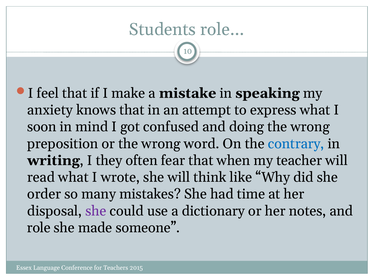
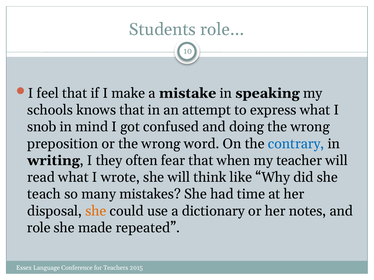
anxiety: anxiety -> schools (50, 110)
soon: soon -> snob (42, 127)
order: order -> teach (44, 194)
she colour: purple -> orange (96, 211)
someone: someone -> repeated (148, 228)
